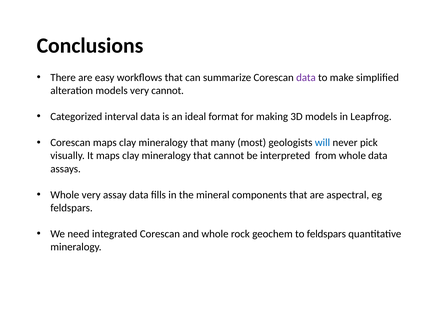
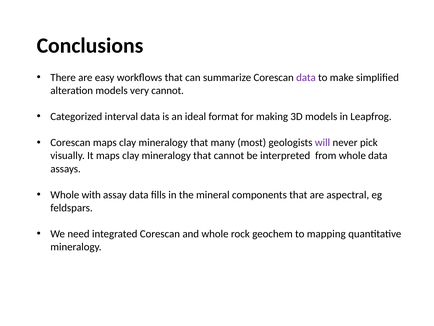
will colour: blue -> purple (322, 142)
Whole very: very -> with (91, 195)
to feldspars: feldspars -> mapping (326, 234)
